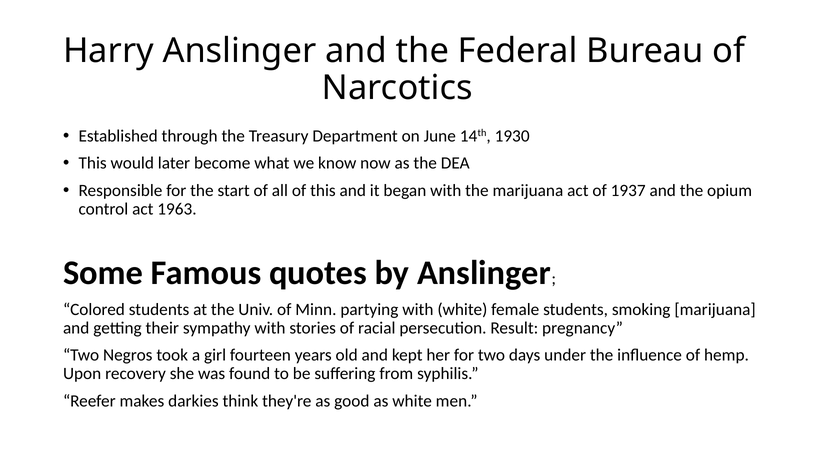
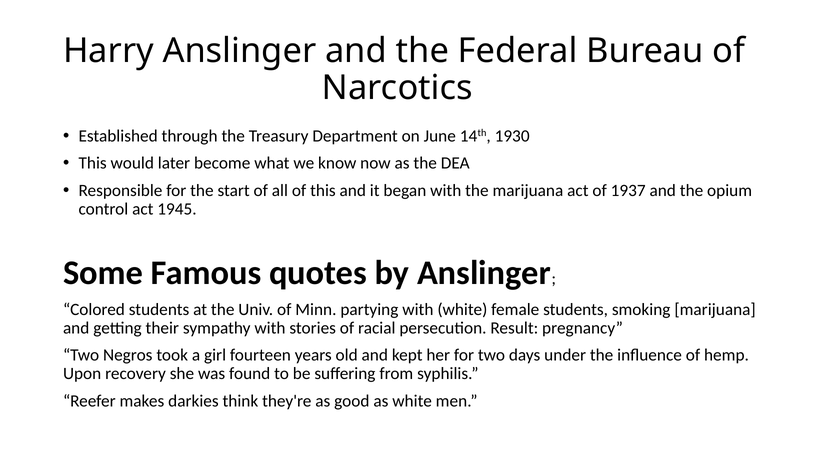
1963: 1963 -> 1945 (177, 209)
